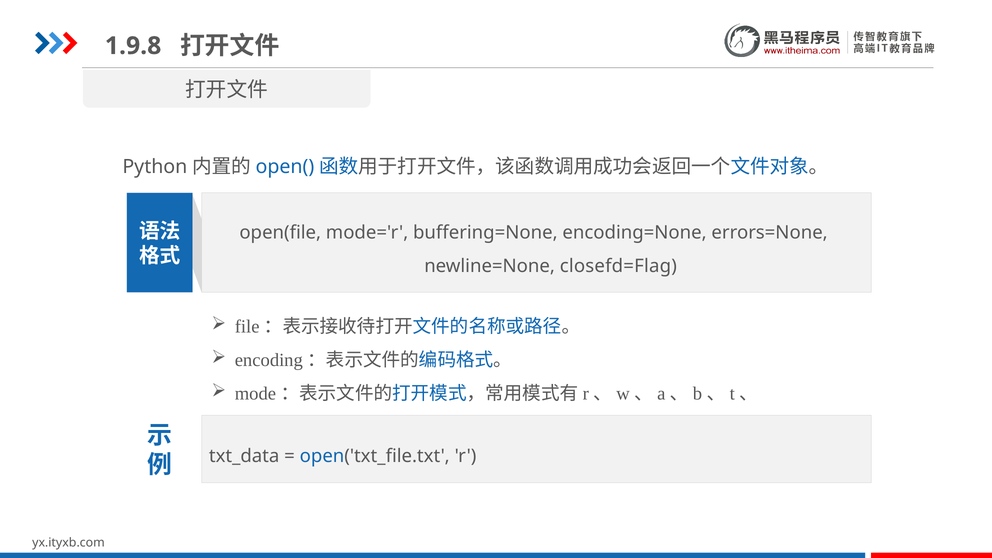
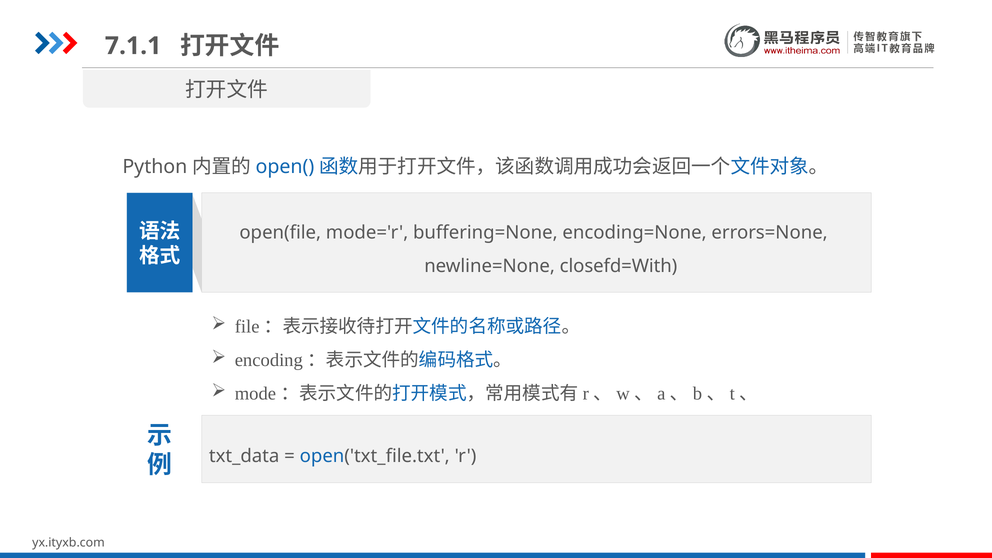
1.9.8: 1.9.8 -> 7.1.1 (133, 46)
closefd=Flag: closefd=Flag -> closefd=With (618, 266)
